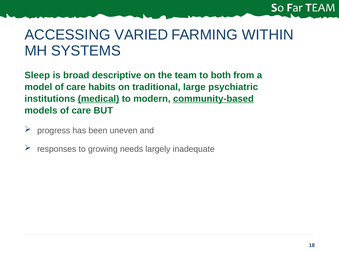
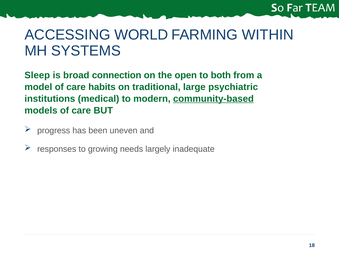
VARIED: VARIED -> WORLD (141, 35)
descriptive: descriptive -> connection (117, 75)
team: team -> open (186, 75)
medical underline: present -> none (99, 99)
